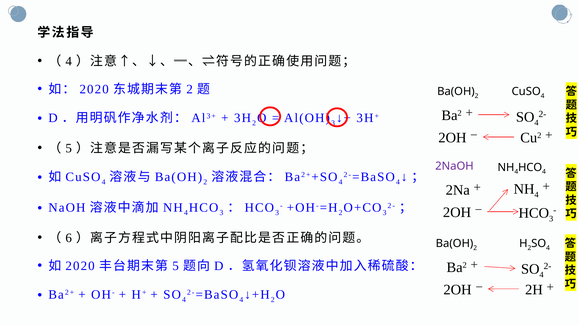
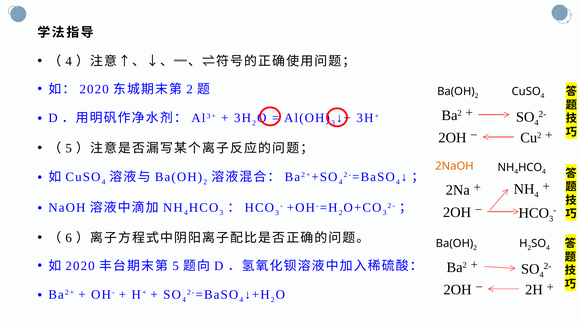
2NaOH colour: purple -> orange (454, 167)
